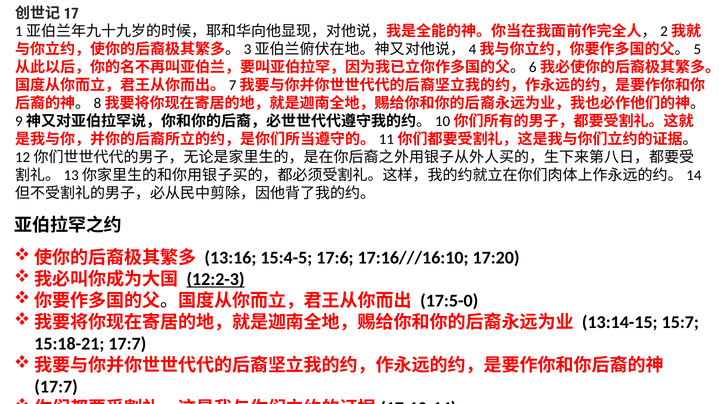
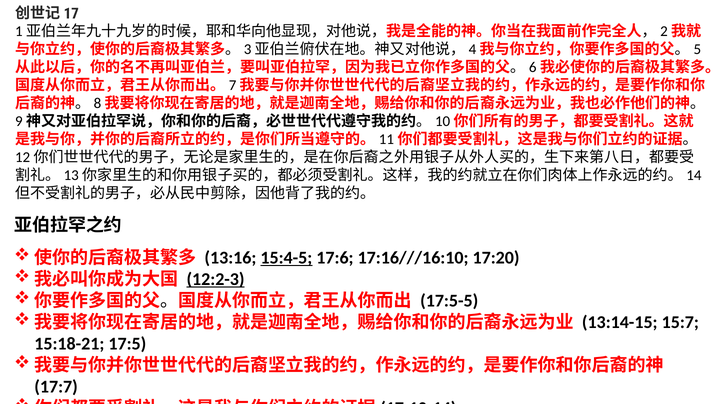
15:4-5 underline: none -> present (286, 258)
17:5-0: 17:5-0 -> 17:5-5 (449, 301)
15:18-21 17:7: 17:7 -> 17:5 (127, 344)
